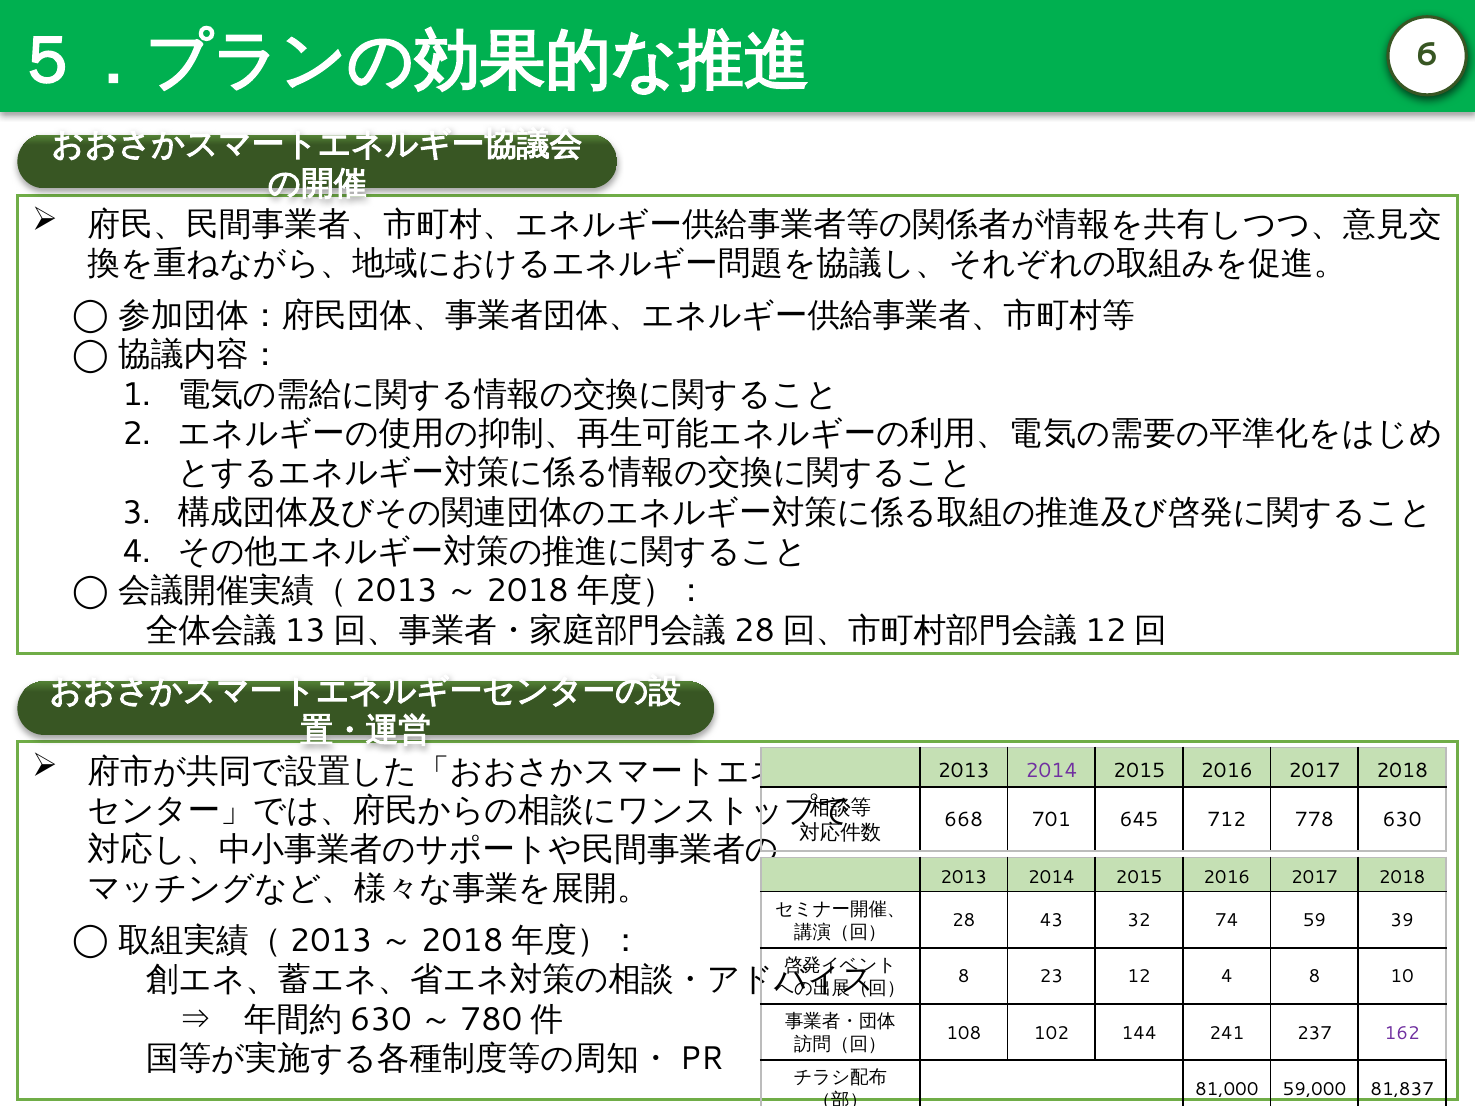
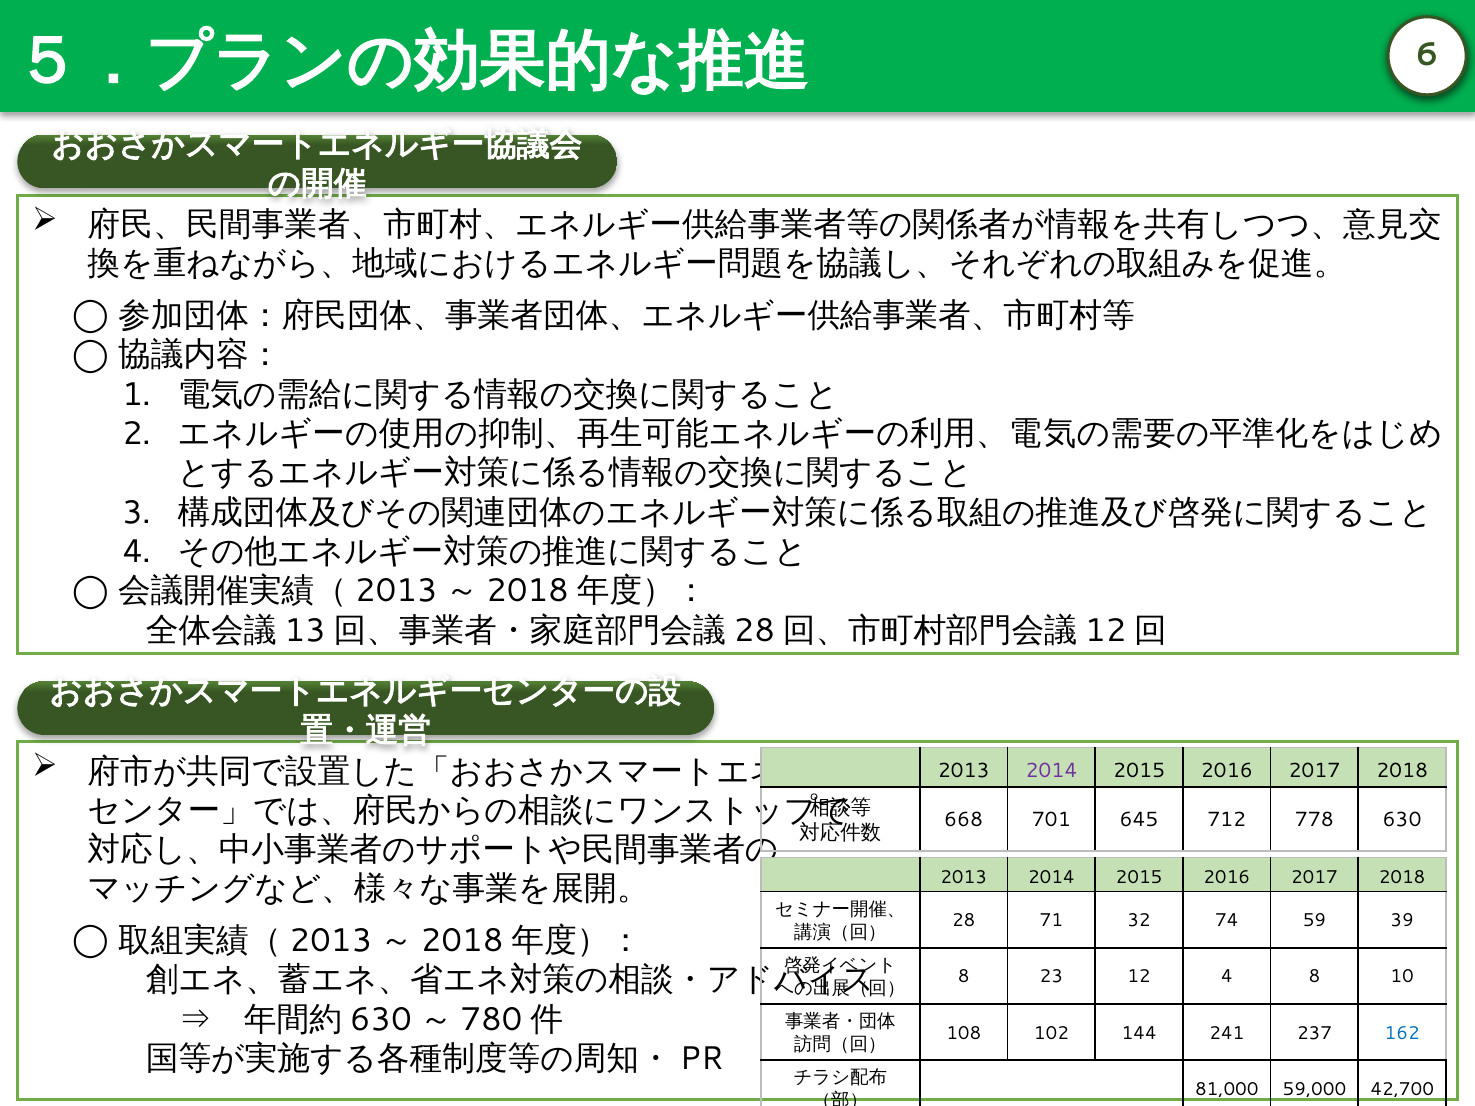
43: 43 -> 71 (1051, 921)
162 colour: purple -> blue (1402, 1033)
81,837: 81,837 -> 42,700 (1402, 1089)
